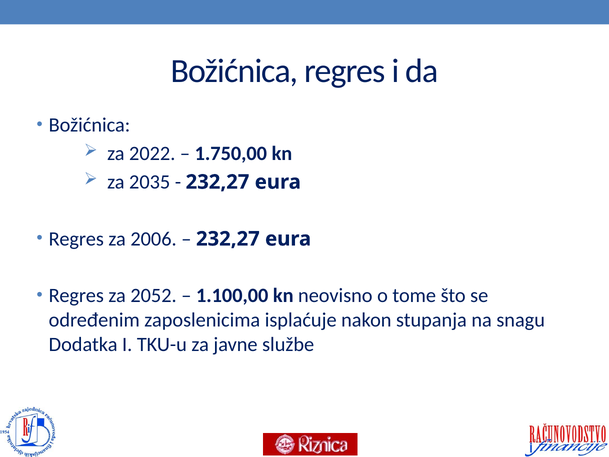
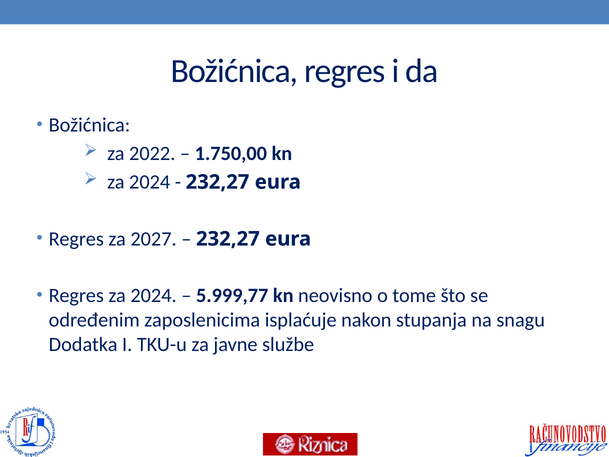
2035: 2035 -> 2024 (150, 182)
2006: 2006 -> 2027 (154, 239)
Regres za 2052: 2052 -> 2024 (154, 296)
1.100,00: 1.100,00 -> 5.999,77 (232, 296)
